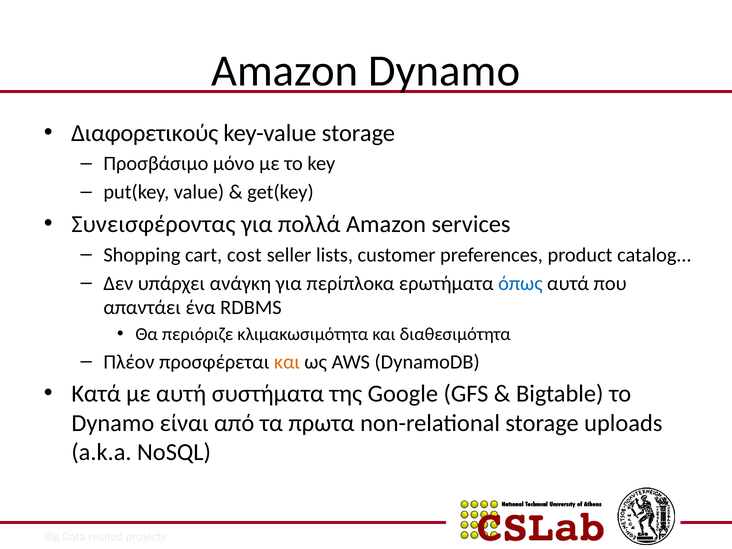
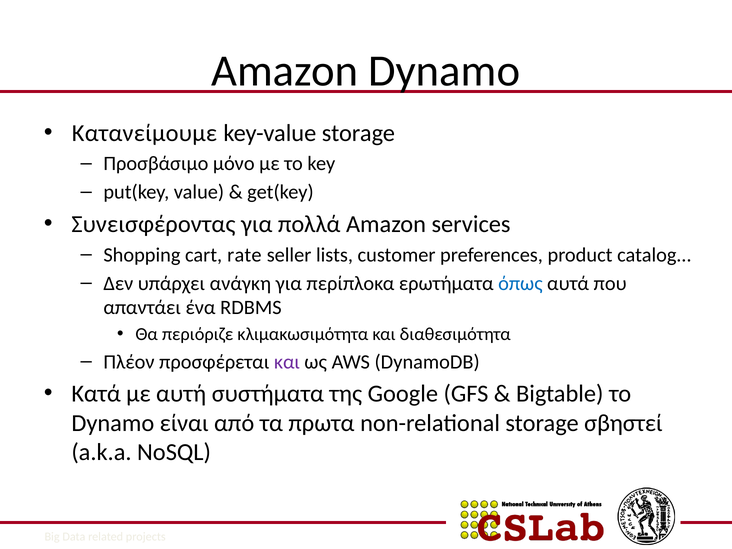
Διαφορετικούς: Διαφορετικούς -> Κατανείμουμε (144, 133)
cost: cost -> rate (244, 255)
και colour: orange -> purple (287, 362)
uploads: uploads -> σβηστεί (623, 423)
